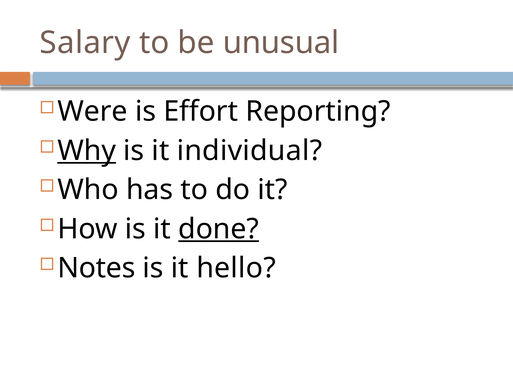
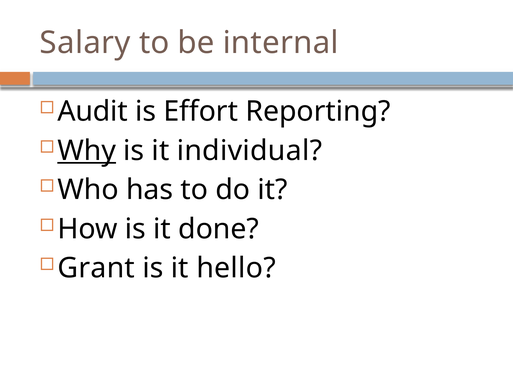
unusual: unusual -> internal (281, 43)
Were: Were -> Audit (93, 111)
done underline: present -> none (219, 229)
Notes: Notes -> Grant (96, 268)
